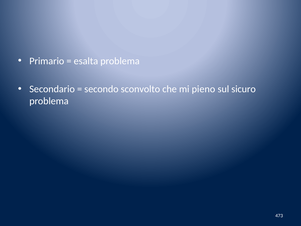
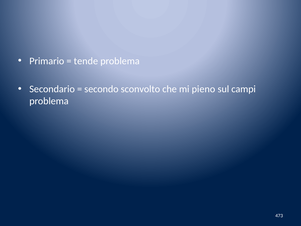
esalta: esalta -> tende (86, 61)
sicuro: sicuro -> campi (244, 89)
